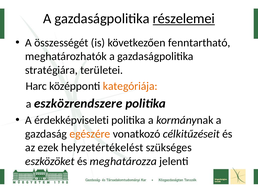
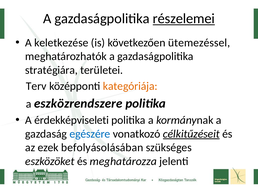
összességét: összességét -> keletkezése (61, 43)
fenntartható: fenntartható -> ütemezéssel (199, 43)
Harc: Harc -> Terv (36, 86)
egészére colour: orange -> blue (90, 134)
célkitűzéseit underline: none -> present (191, 134)
helyzetértékelést: helyzetértékelést -> befolyásolásában (102, 148)
